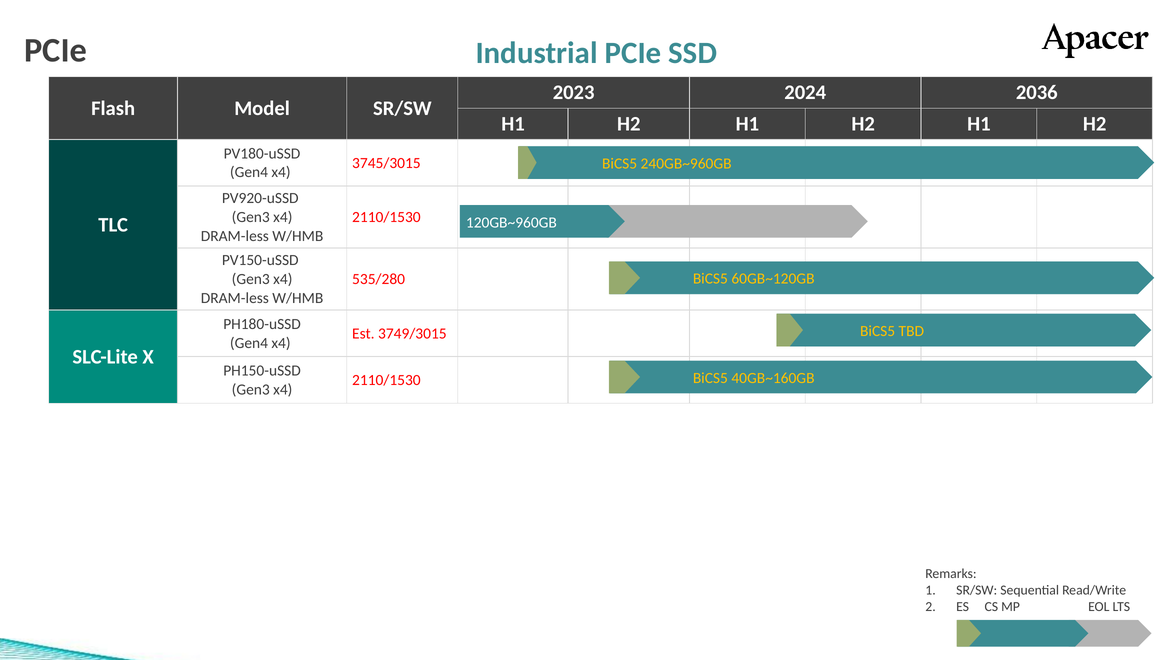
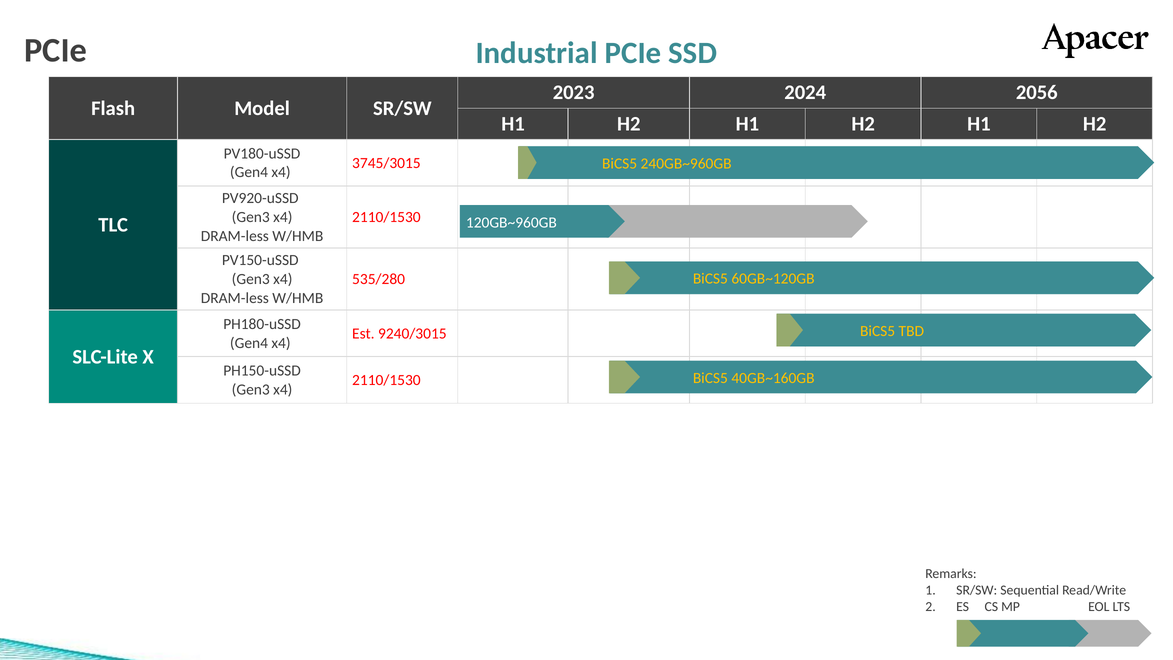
2036: 2036 -> 2056 (1037, 93)
3749/3015: 3749/3015 -> 9240/3015 (412, 333)
